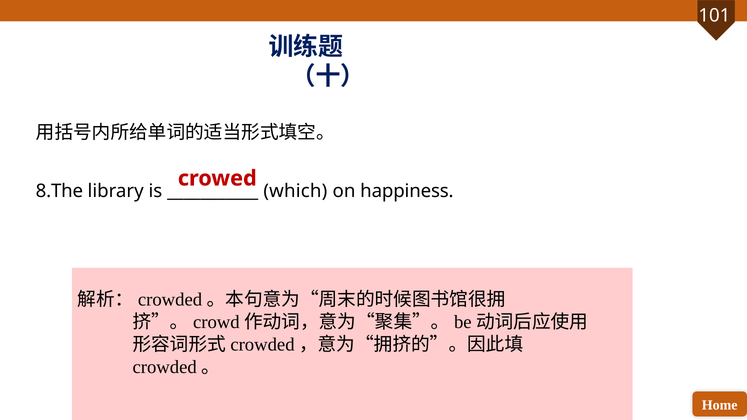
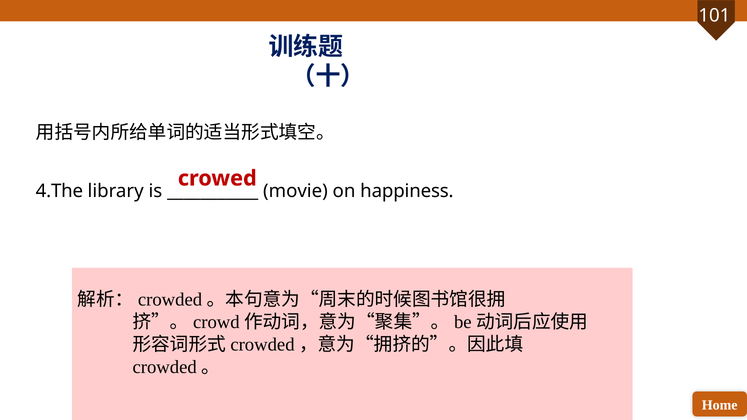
8.The: 8.The -> 4.The (59, 191)
which: which -> movie (295, 191)
